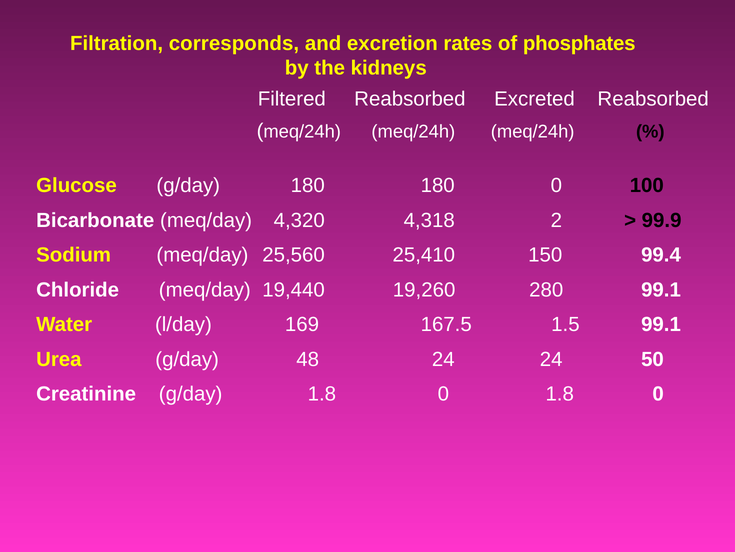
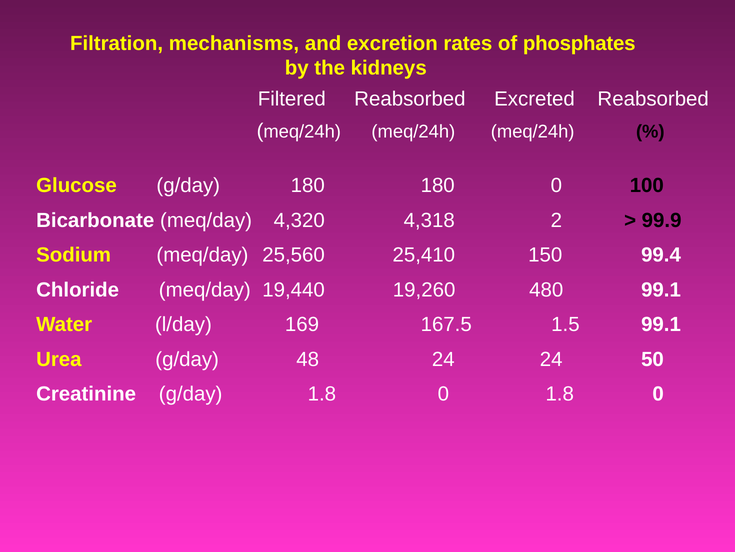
corresponds: corresponds -> mechanisms (234, 43)
280: 280 -> 480 (546, 290)
